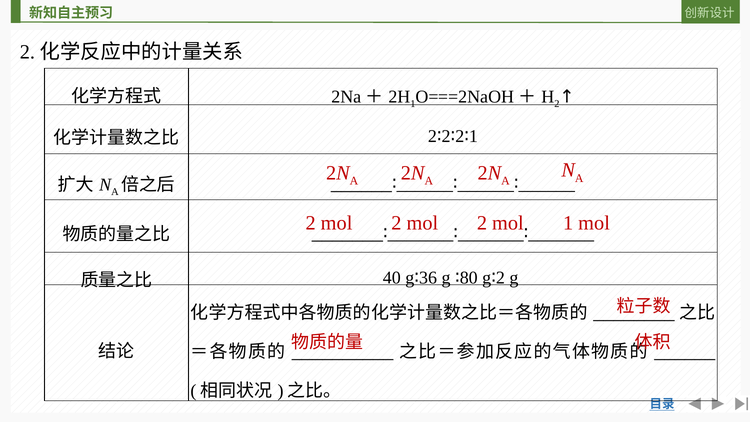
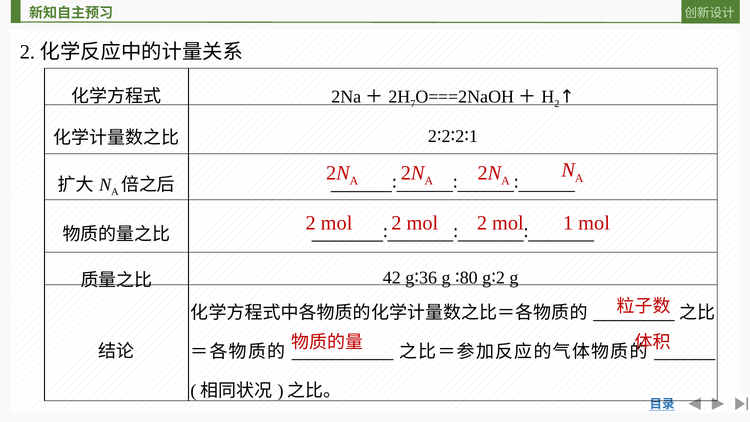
1: 1 -> 7 (413, 104)
40: 40 -> 42 (392, 278)
